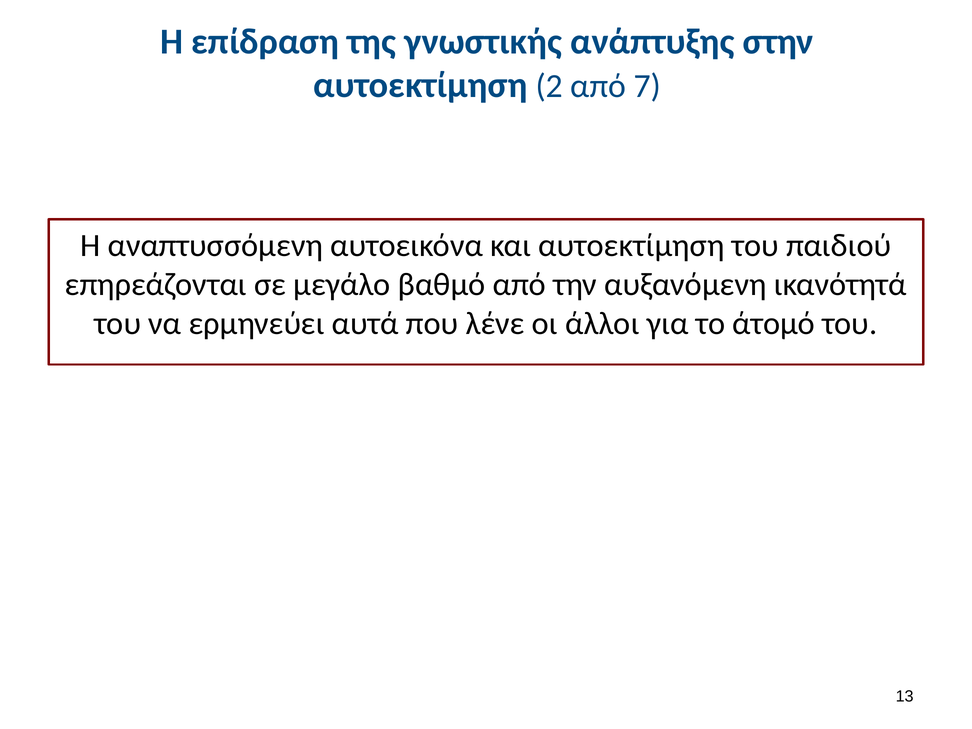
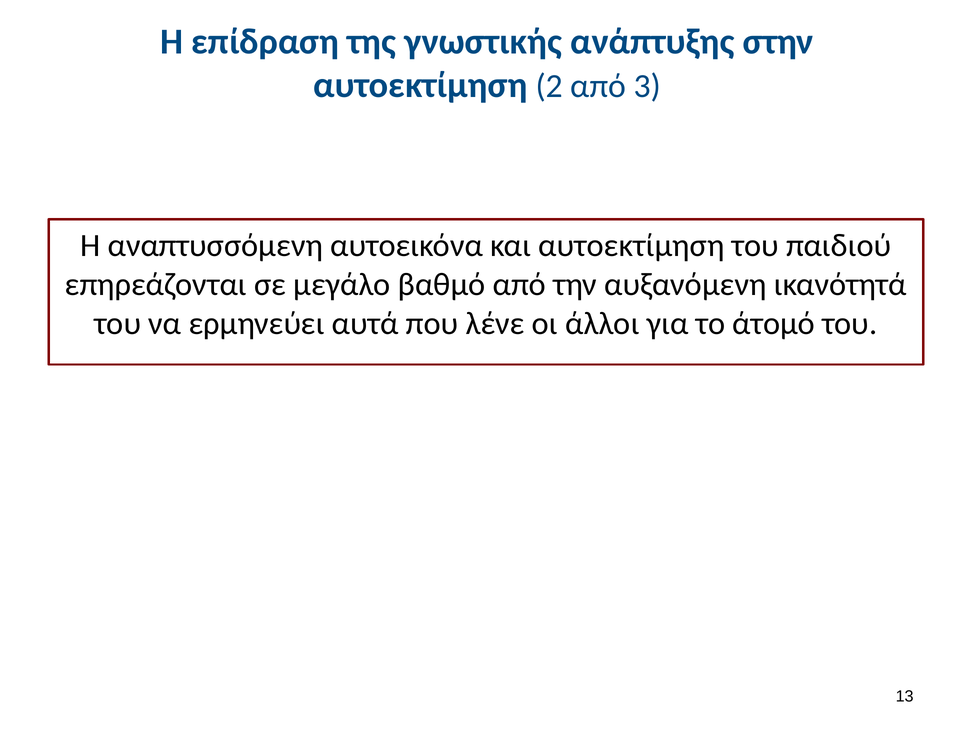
7: 7 -> 3 (647, 86)
